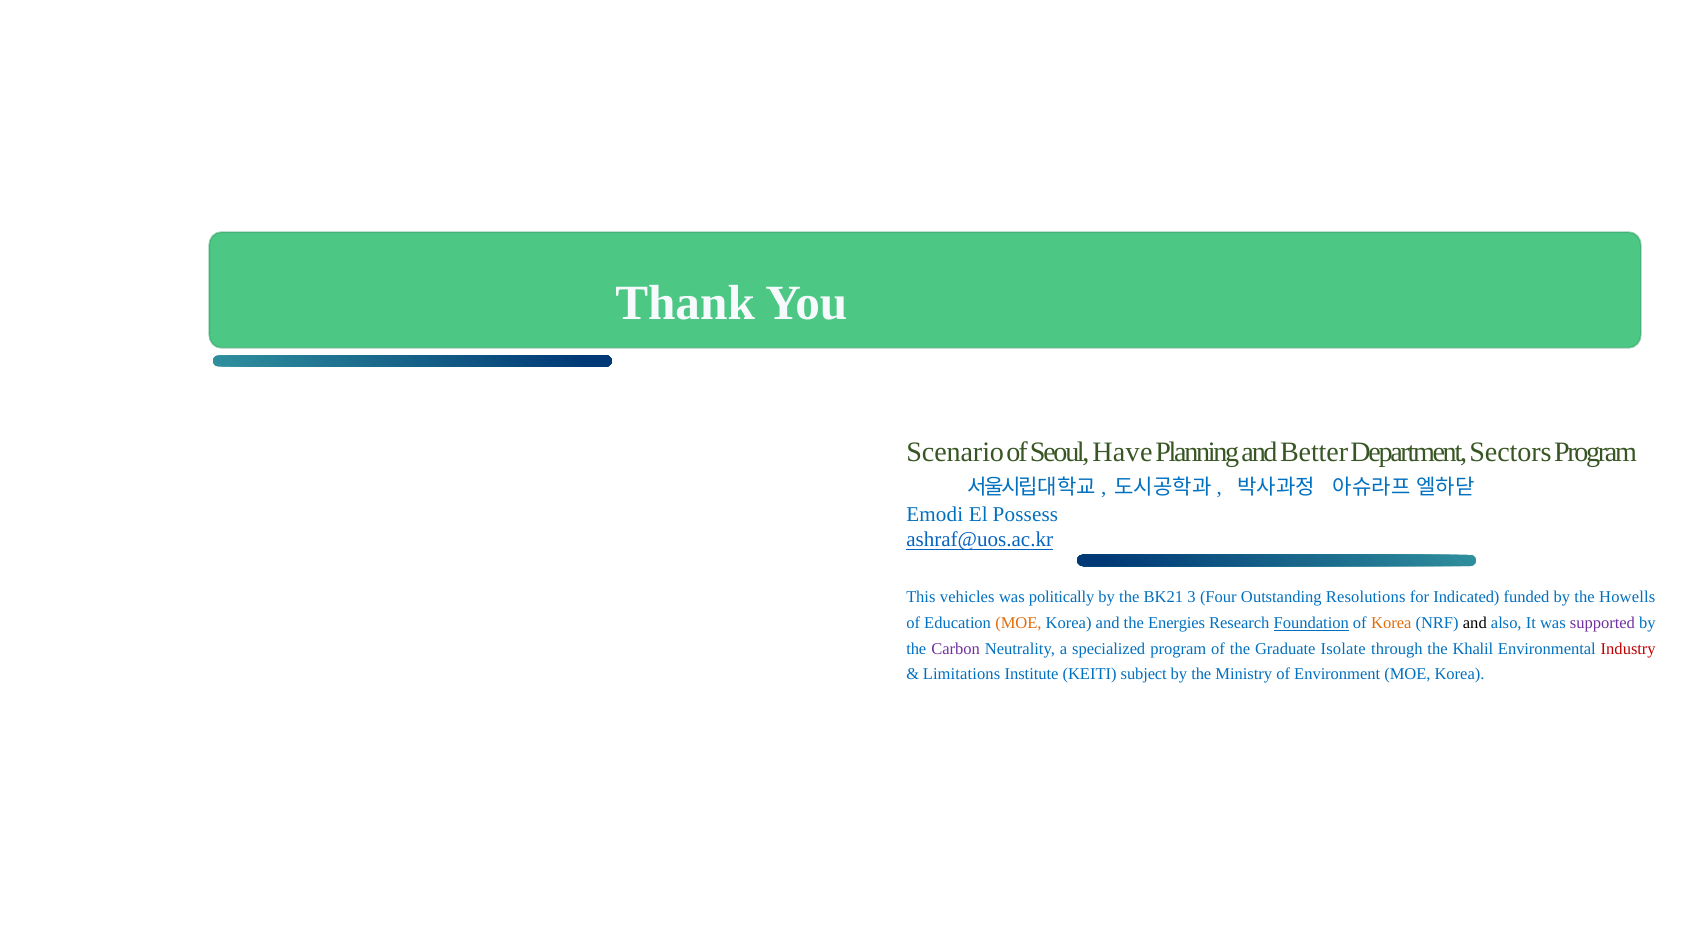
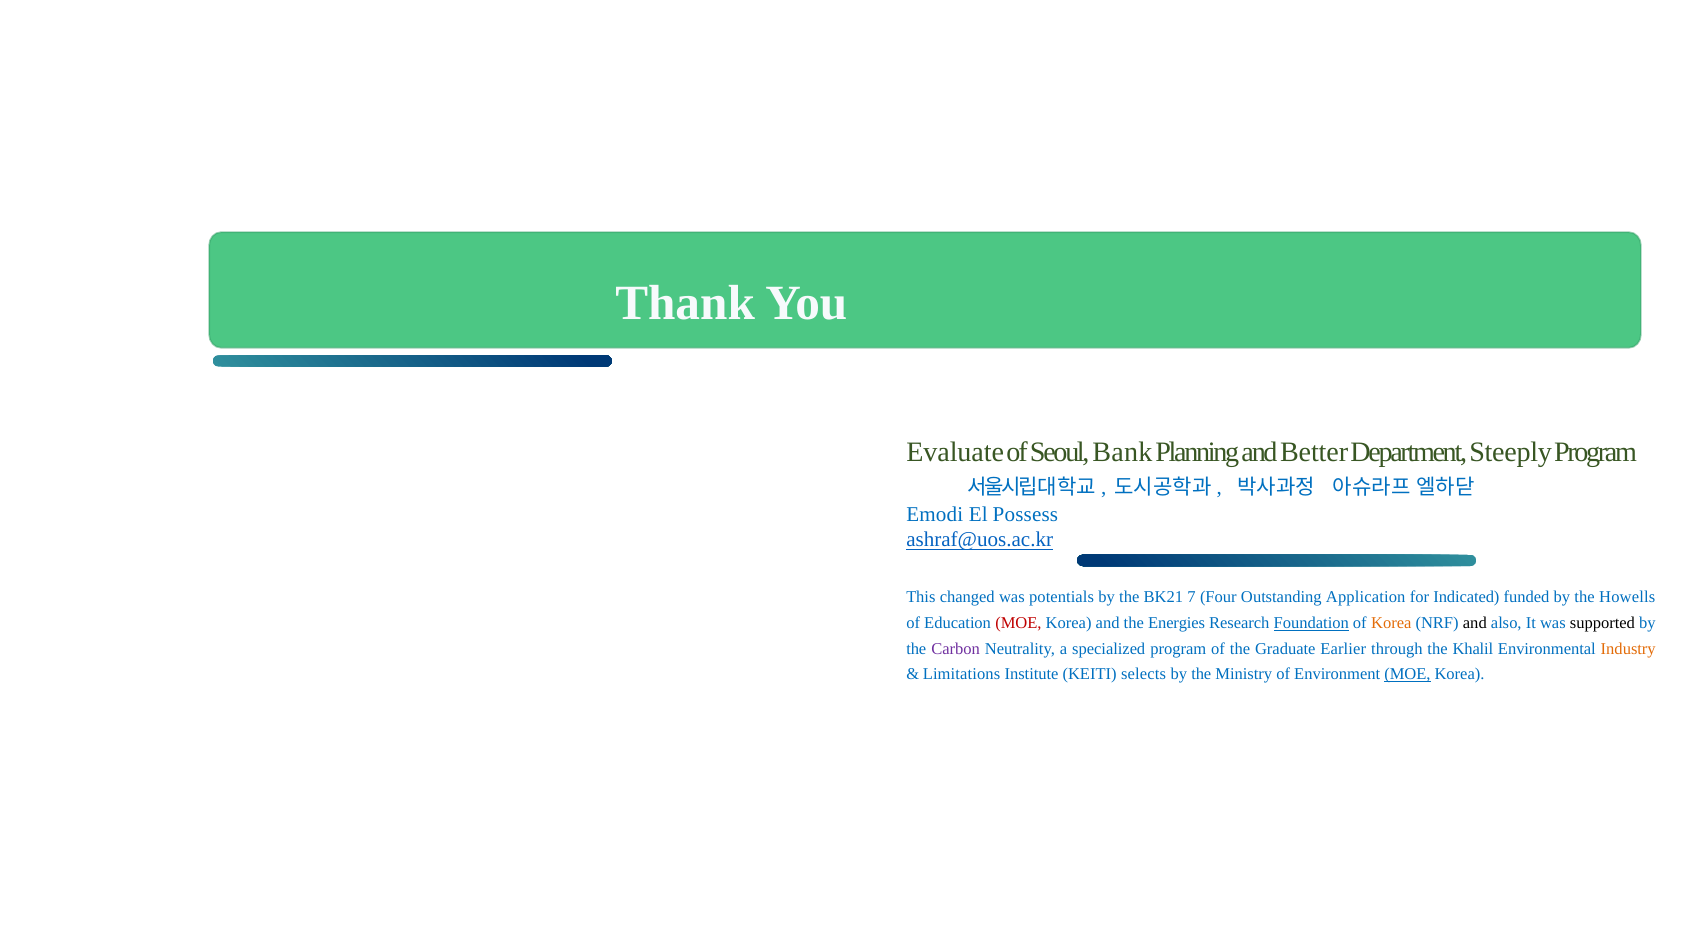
Scenario: Scenario -> Evaluate (955, 452)
Have: Have -> Bank (1122, 452)
Sectors: Sectors -> Steeply (1511, 452)
vehicles: vehicles -> changed (967, 597)
politically: politically -> potentials (1062, 597)
3: 3 -> 7 (1192, 597)
Resolutions: Resolutions -> Application (1366, 597)
MOE colour: orange -> red (1018, 623)
supported colour: purple -> black (1602, 623)
Isolate: Isolate -> Earlier (1343, 649)
Industry colour: red -> orange (1628, 649)
subject: subject -> selects (1144, 674)
MOE underline: none -> present (1407, 674)
